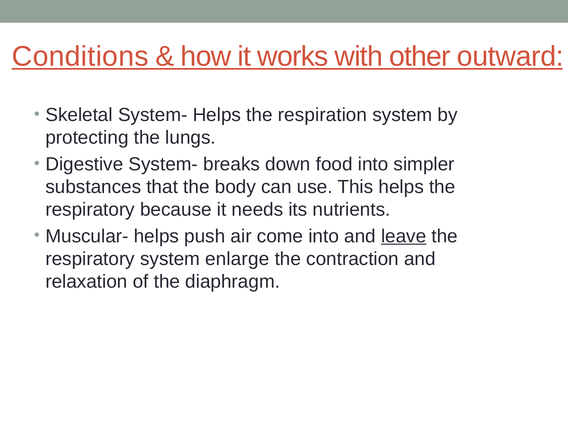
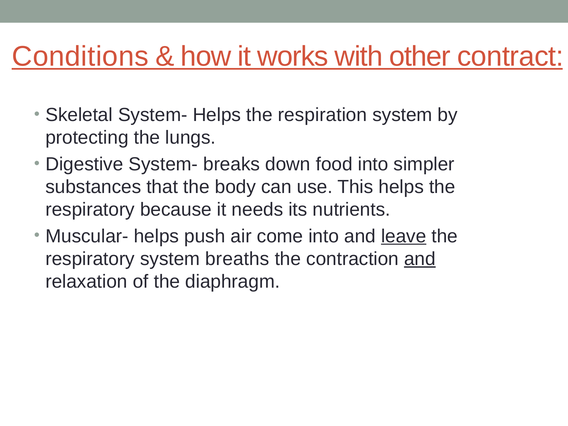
outward: outward -> contract (510, 56)
enlarge: enlarge -> breaths (237, 259)
and underline: none -> present (420, 259)
